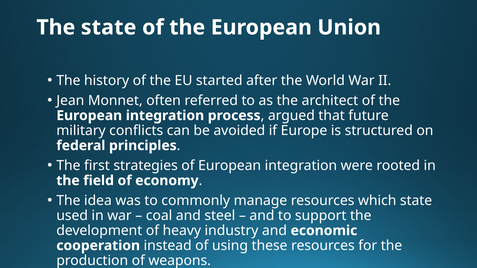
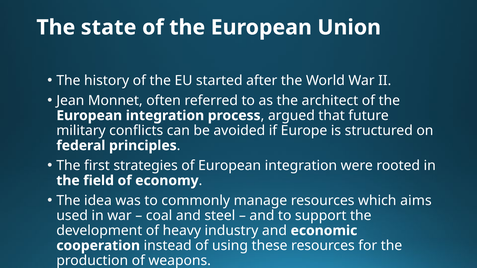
which state: state -> aims (416, 201)
